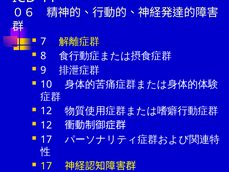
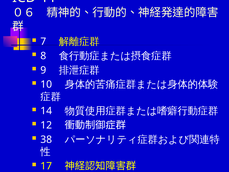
12: 12 -> 14 (46, 111)
17: 17 -> 38 (46, 139)
